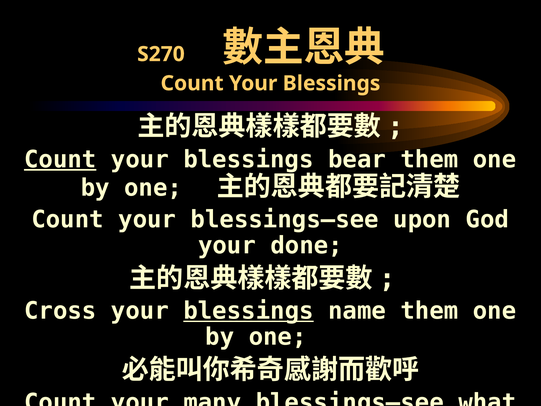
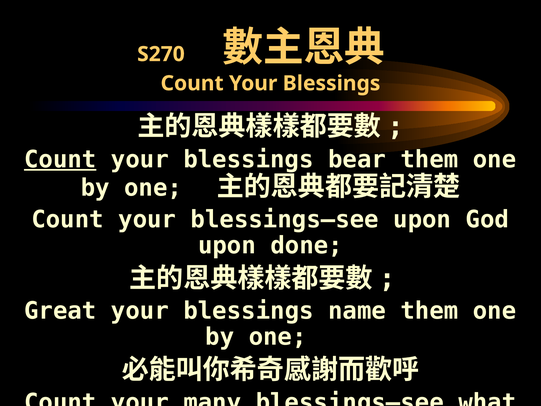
your: your -> upon (227, 245)
Cross: Cross -> Great (60, 311)
blessings underline: present -> none (248, 311)
